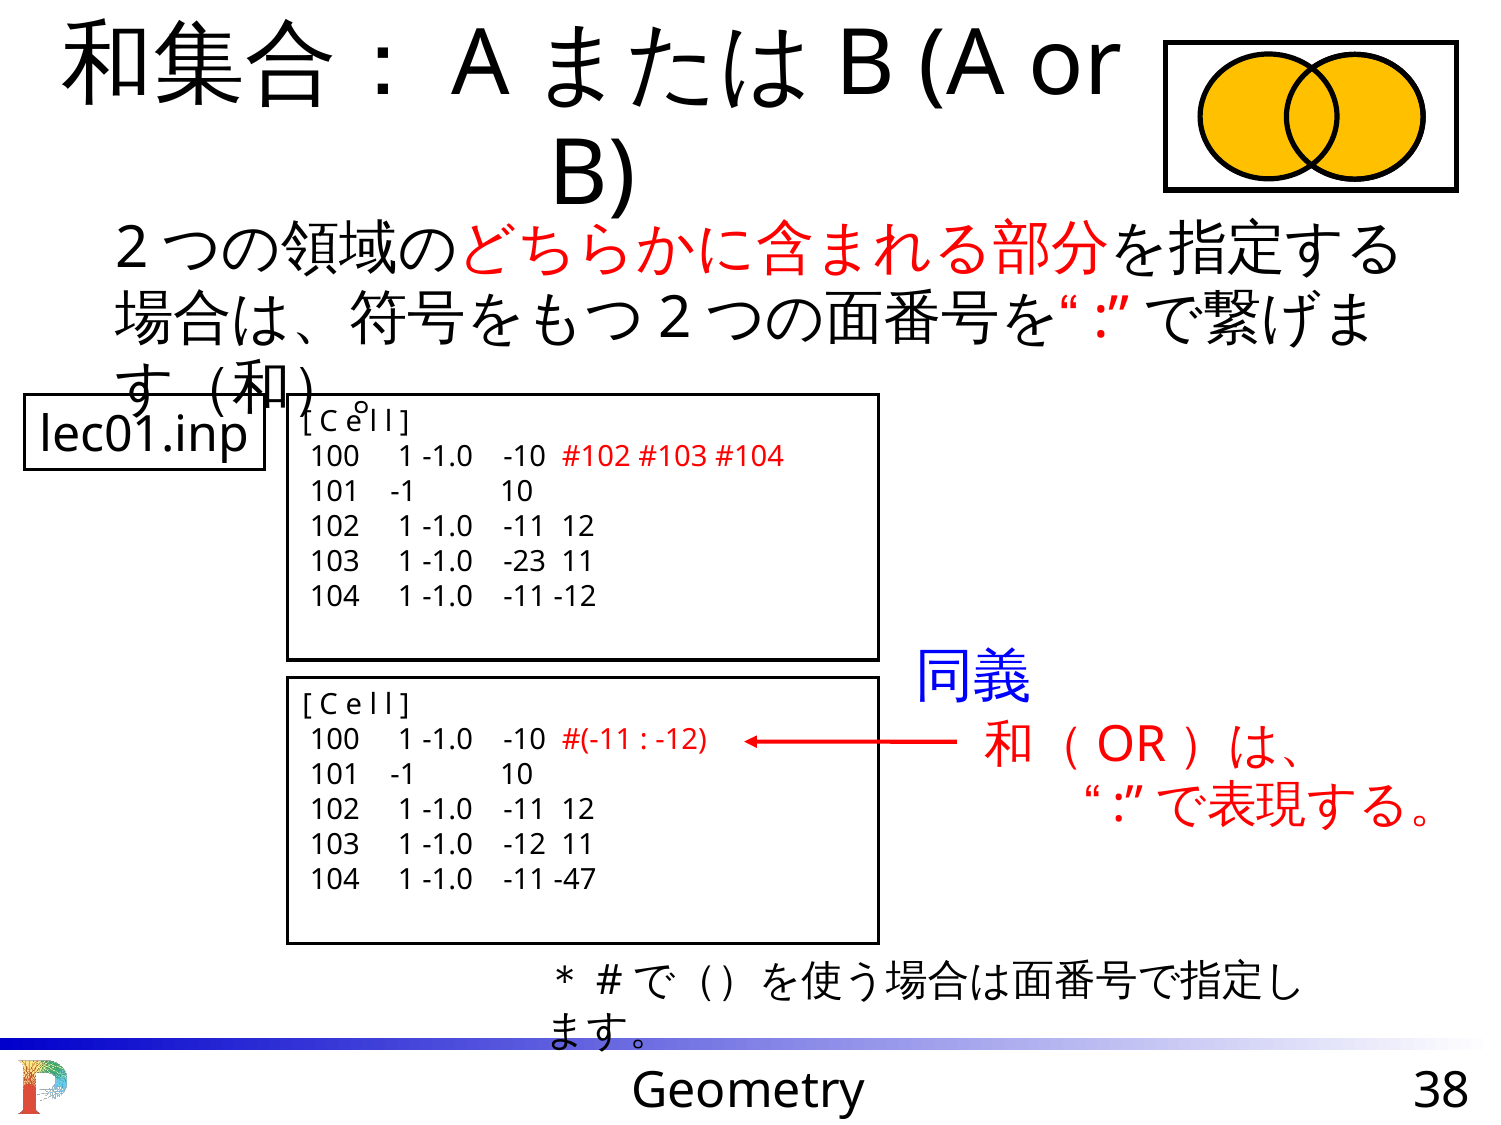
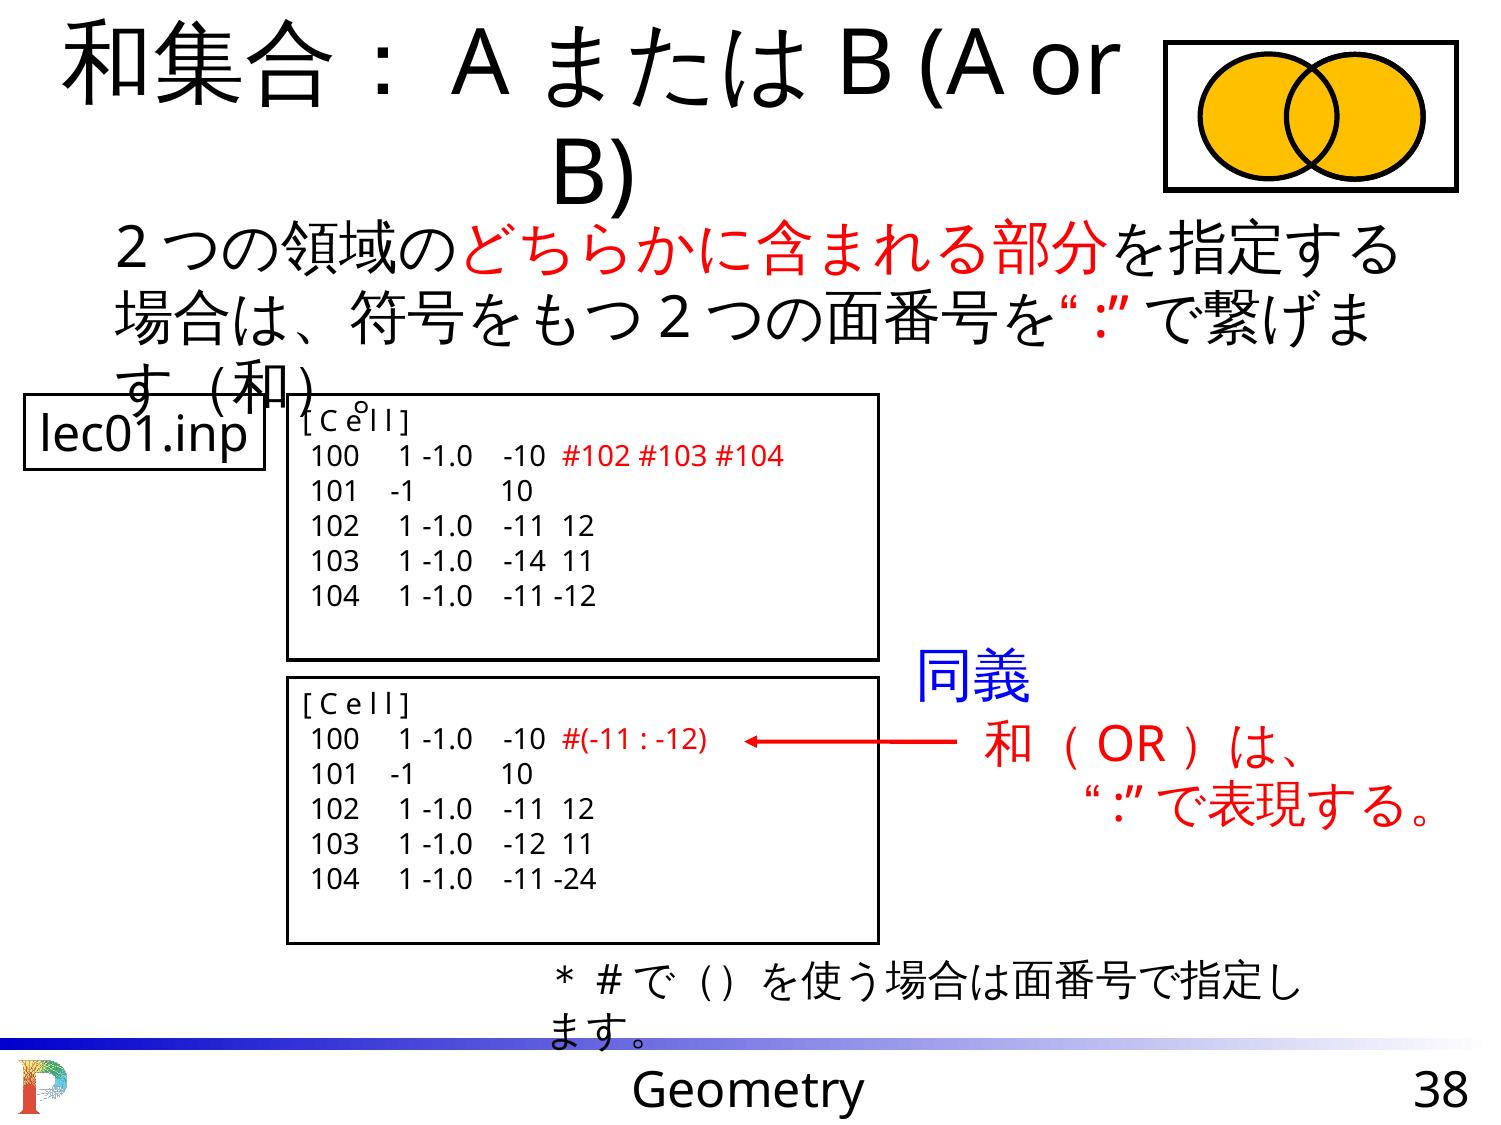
-23: -23 -> -14 (525, 562)
-47: -47 -> -24 (575, 880)
